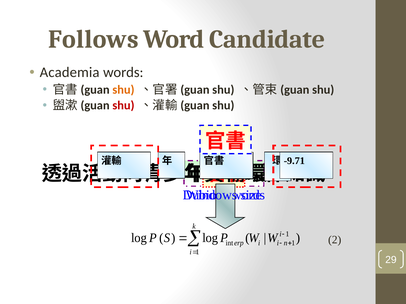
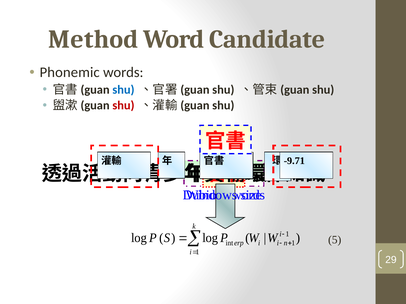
Follows: Follows -> Method (93, 39)
Academia: Academia -> Phonemic (70, 73)
shu colour: orange -> blue (123, 90)
2: 2 -> 5 (335, 240)
